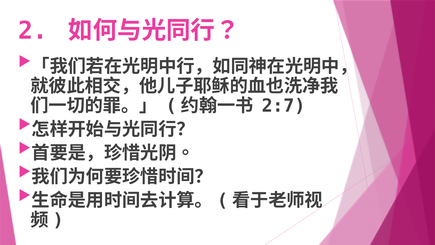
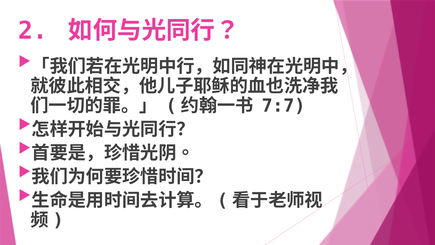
2:7: 2:7 -> 7:7 (284, 106)
